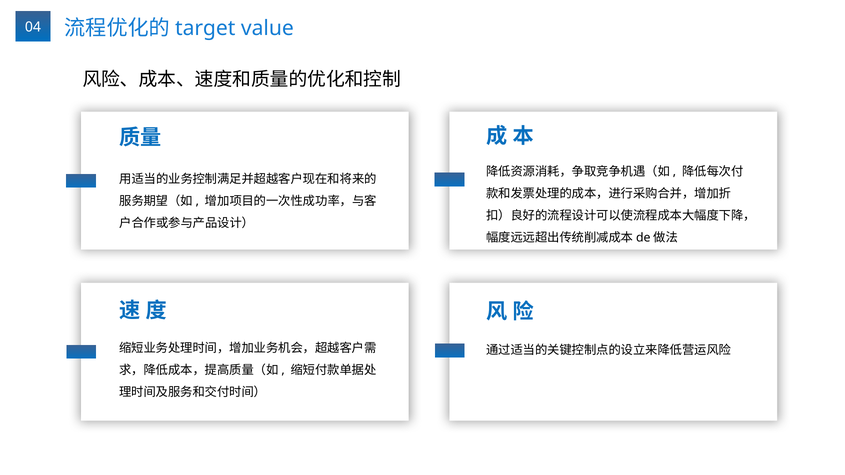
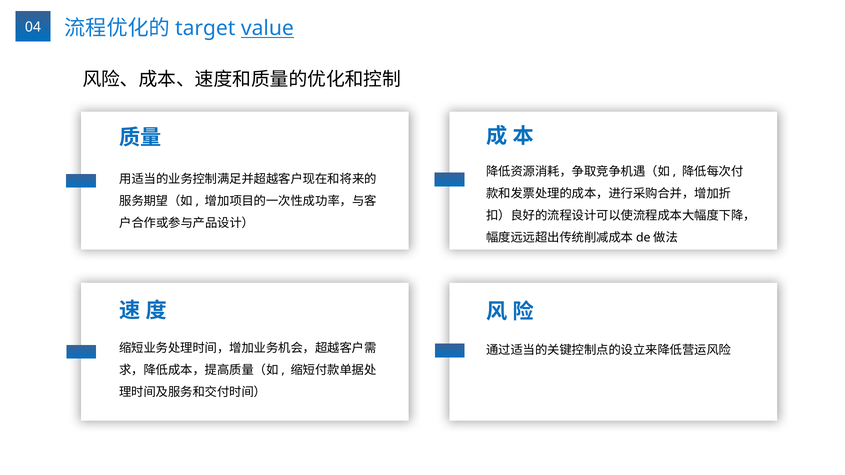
value underline: none -> present (267, 28)
